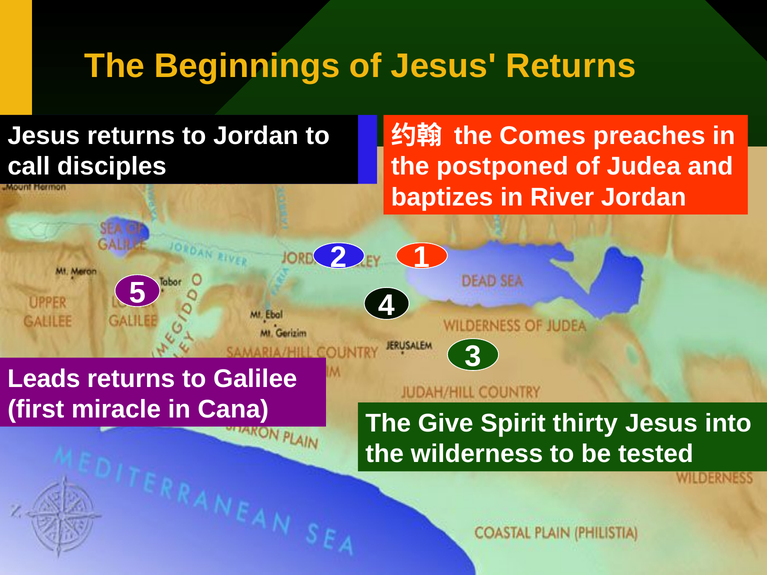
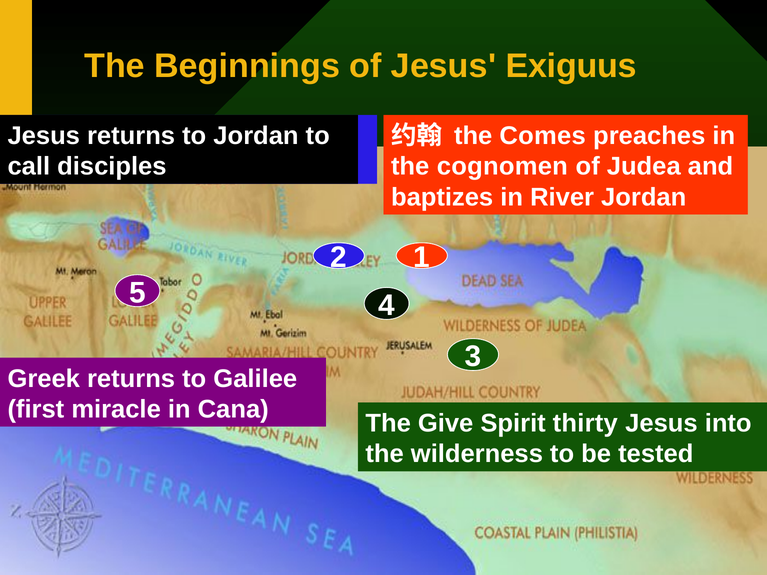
of Jesus Returns: Returns -> Exiguus (571, 66)
postponed: postponed -> cognomen (502, 167)
Leads: Leads -> Greek (44, 379)
